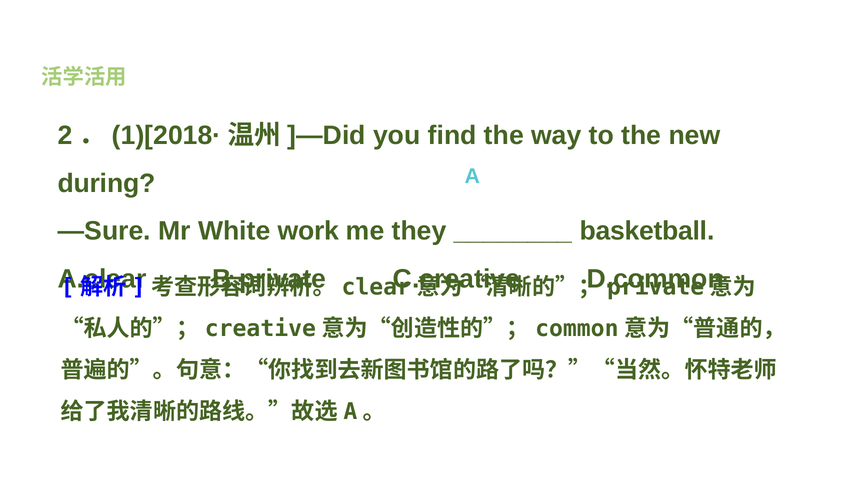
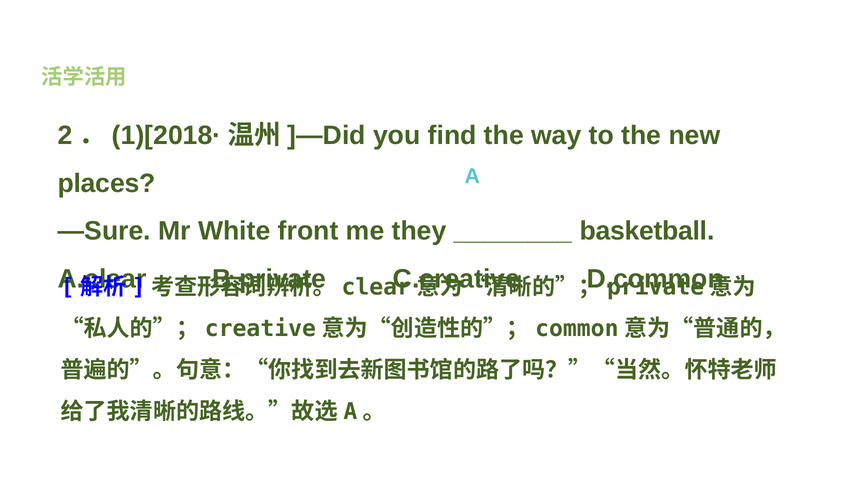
during: during -> places (107, 183)
work: work -> front (308, 231)
